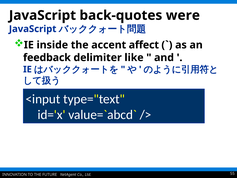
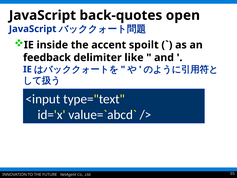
were: were -> open (183, 15)
affect: affect -> spoilt (144, 45)
